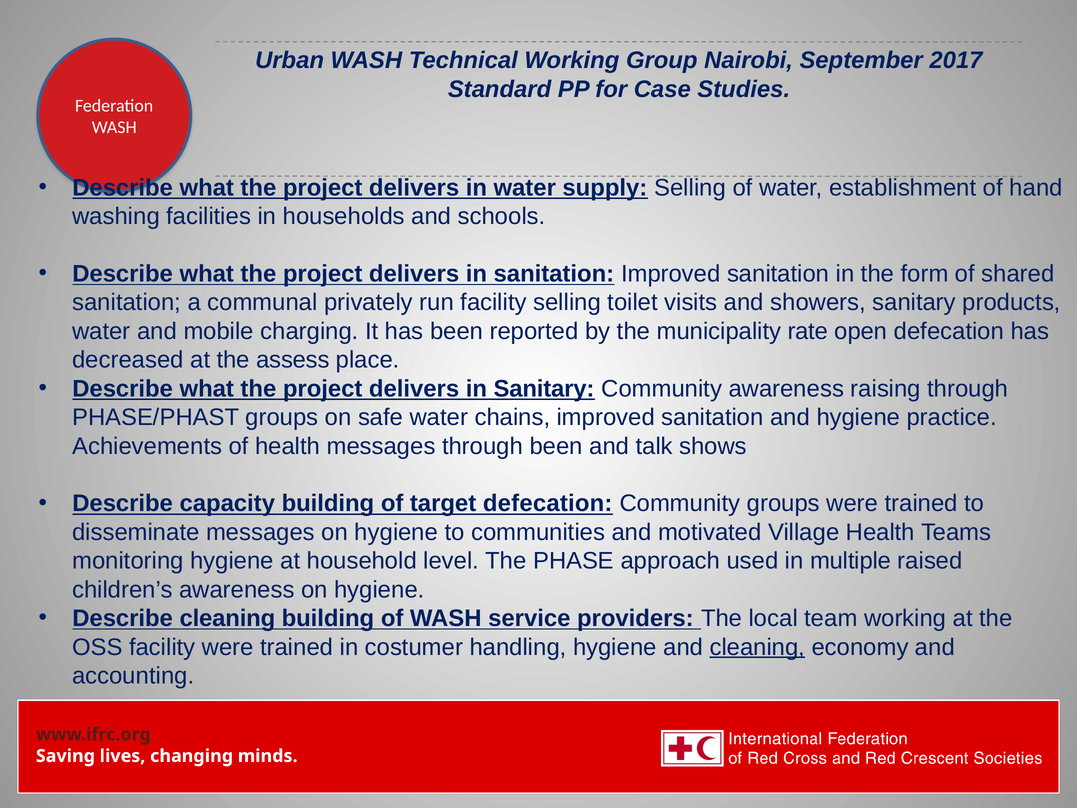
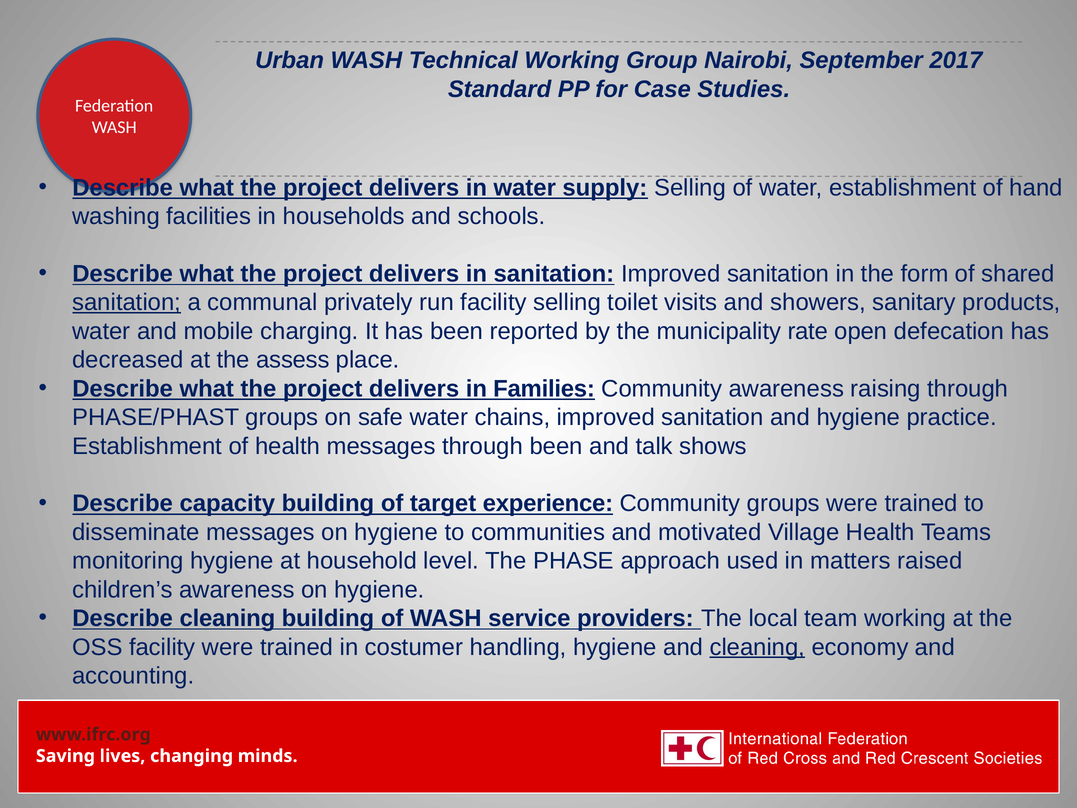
sanitation underline: none -> present (127, 302)
in Sanitary: Sanitary -> Families (544, 389)
Achievements: Achievements -> Establishment (147, 446)
target defecation: defecation -> experience (548, 503)
multiple: multiple -> matters (850, 561)
